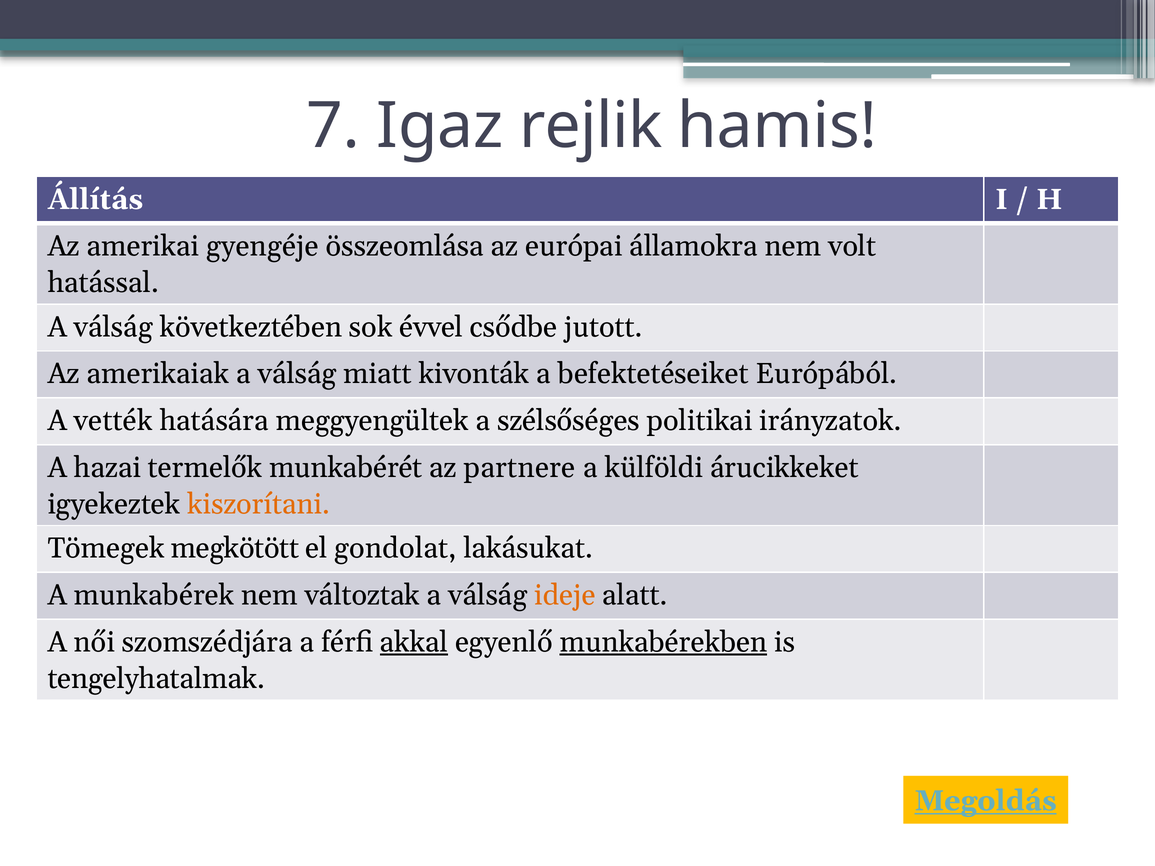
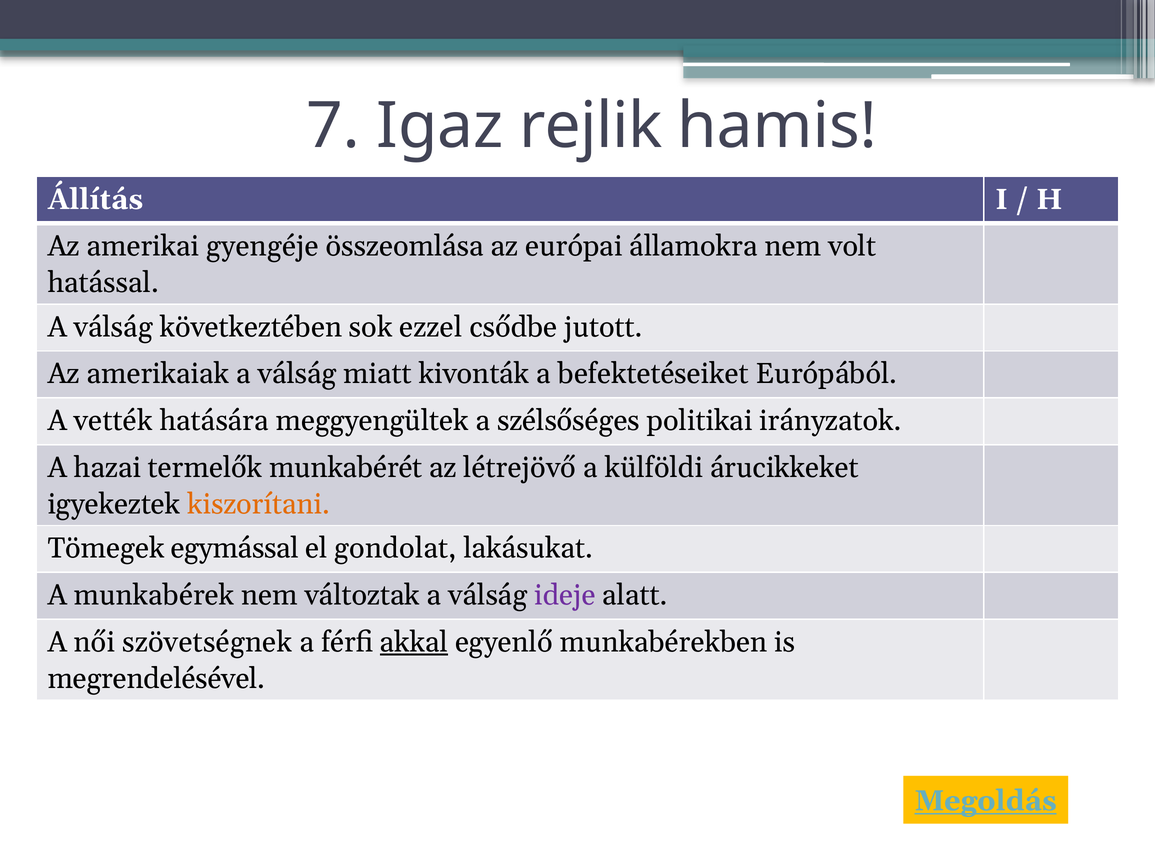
évvel: évvel -> ezzel (431, 327)
partnere: partnere -> létrejövő (520, 468)
megkötött: megkötött -> egymással (235, 549)
ideje colour: orange -> purple (565, 595)
szomszédjára: szomszédjára -> szövetségnek (207, 642)
munkabérekben underline: present -> none (663, 642)
tengelyhatalmak: tengelyhatalmak -> megrendelésével (156, 679)
